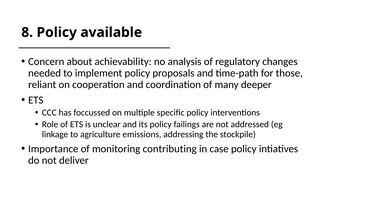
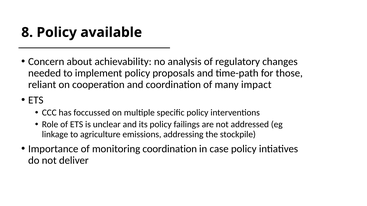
deeper: deeper -> impact (256, 85)
monitoring contributing: contributing -> coordination (170, 149)
